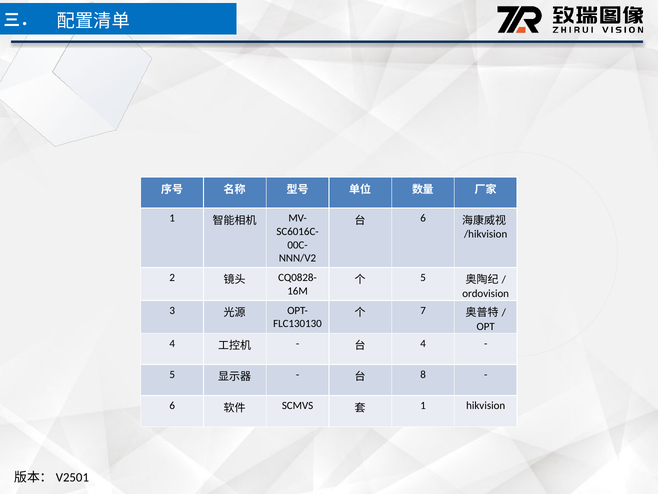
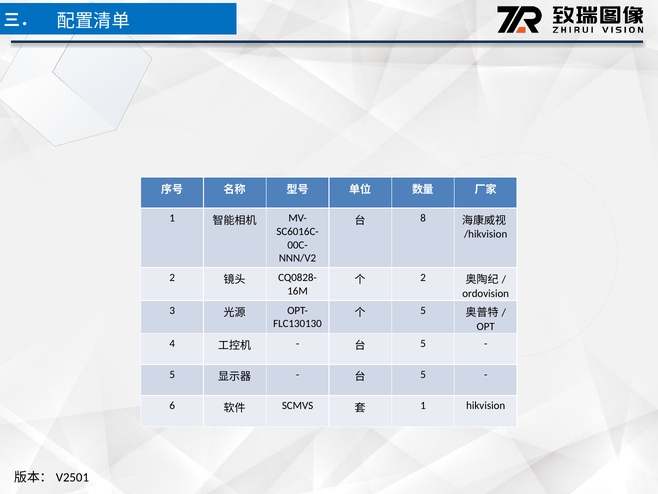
6: 6 -> 8 (423, 218)
5: 5 -> 2 (423, 277)
7: 7 -> 5 (423, 310)
4: 4 -> 5 (423, 343)
8: 8 -> 5 (423, 374)
